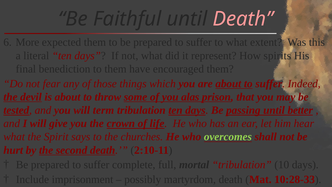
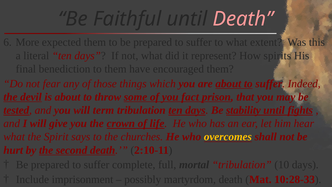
alas: alas -> fact (190, 97)
passing: passing -> stability (243, 110)
better: better -> fights (300, 110)
overcomes colour: light green -> yellow (228, 137)
